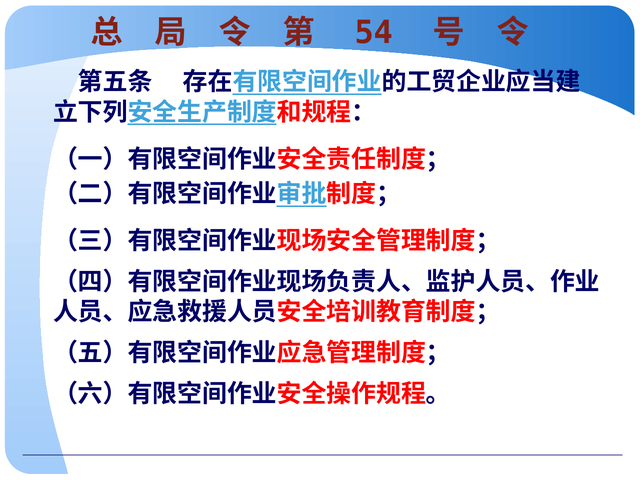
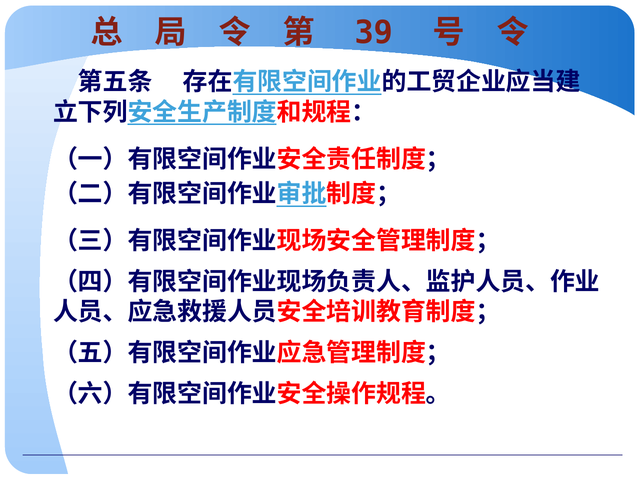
54: 54 -> 39 (374, 33)
